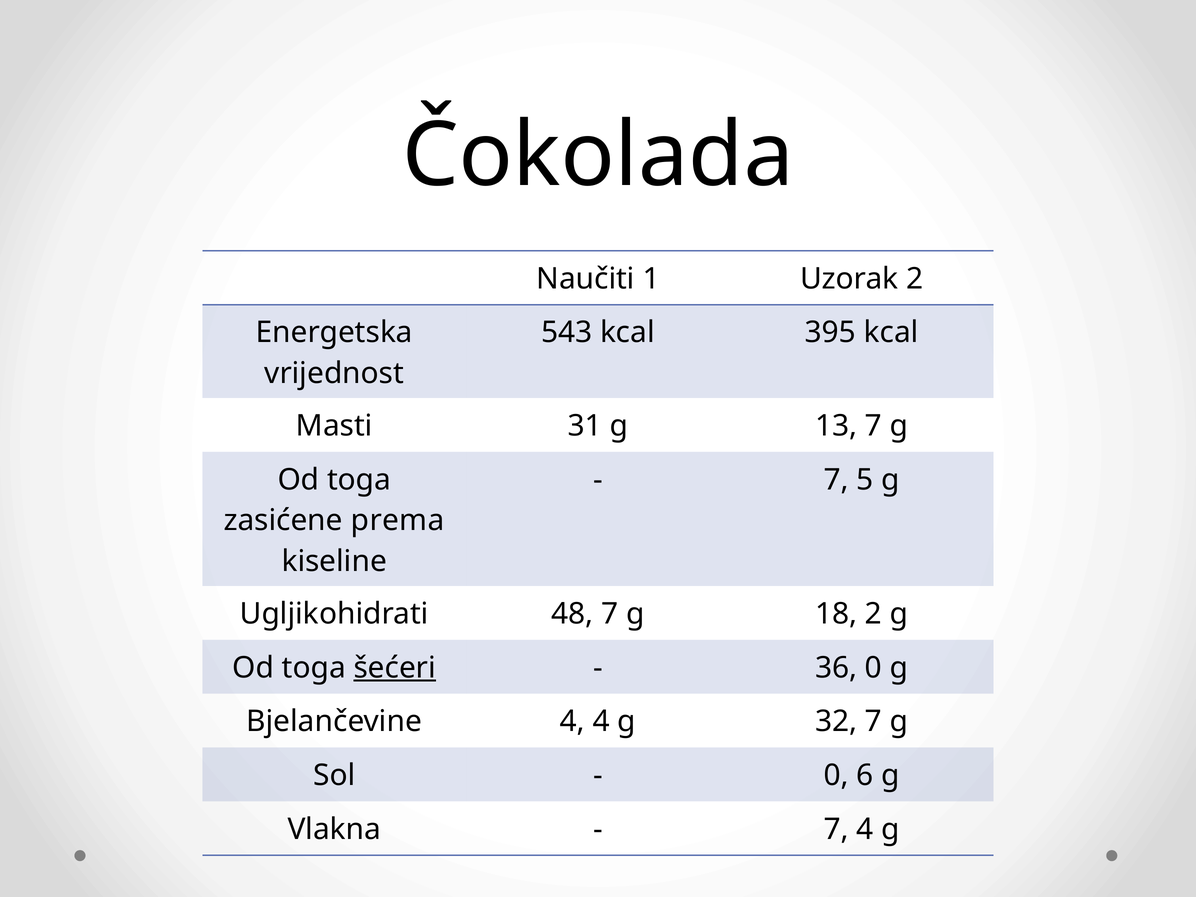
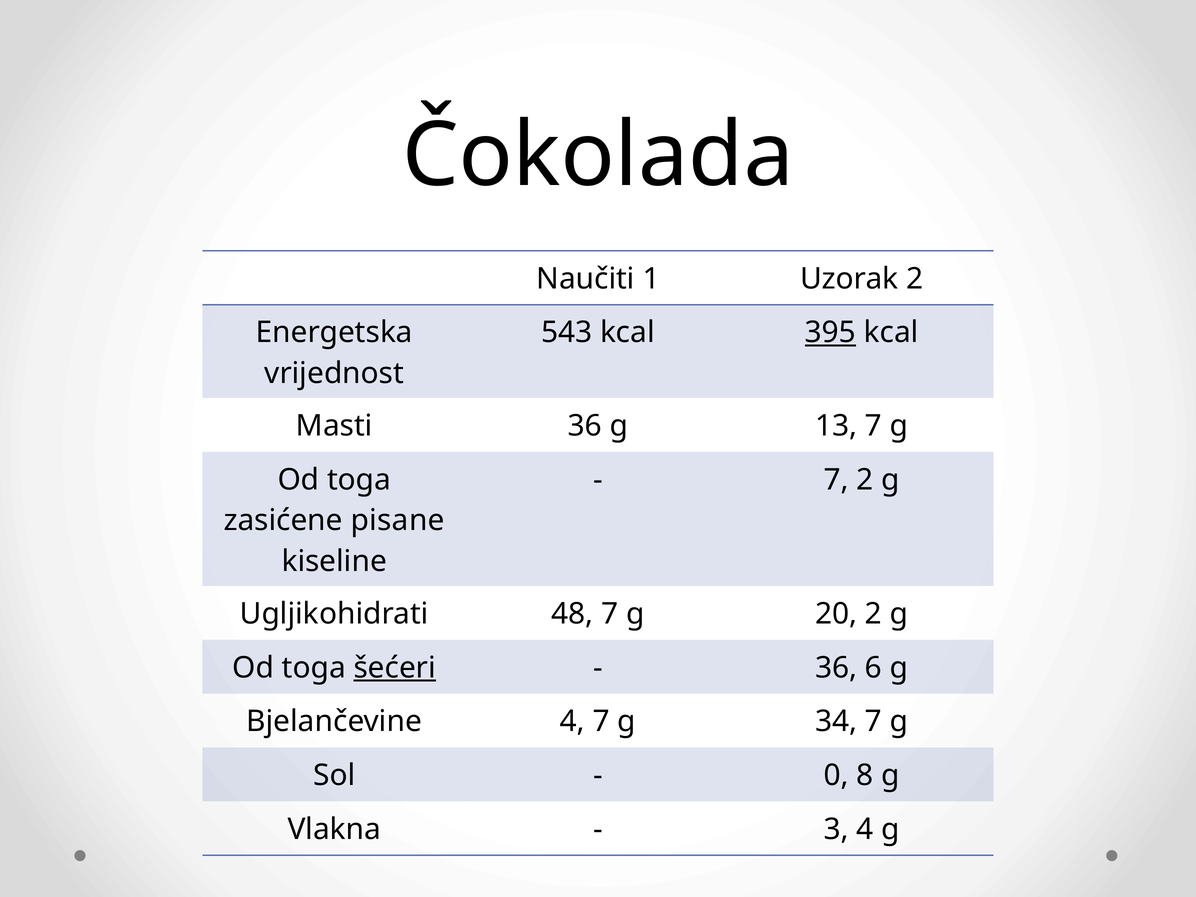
395 underline: none -> present (830, 333)
Masti 31: 31 -> 36 (585, 426)
7 5: 5 -> 2 (865, 480)
prema: prema -> pisane (398, 521)
18: 18 -> 20 (836, 614)
36 0: 0 -> 6 (873, 668)
4 4: 4 -> 7 (601, 722)
32: 32 -> 34 (836, 722)
6: 6 -> 8 (865, 775)
7: 7 -> 3 (836, 829)
